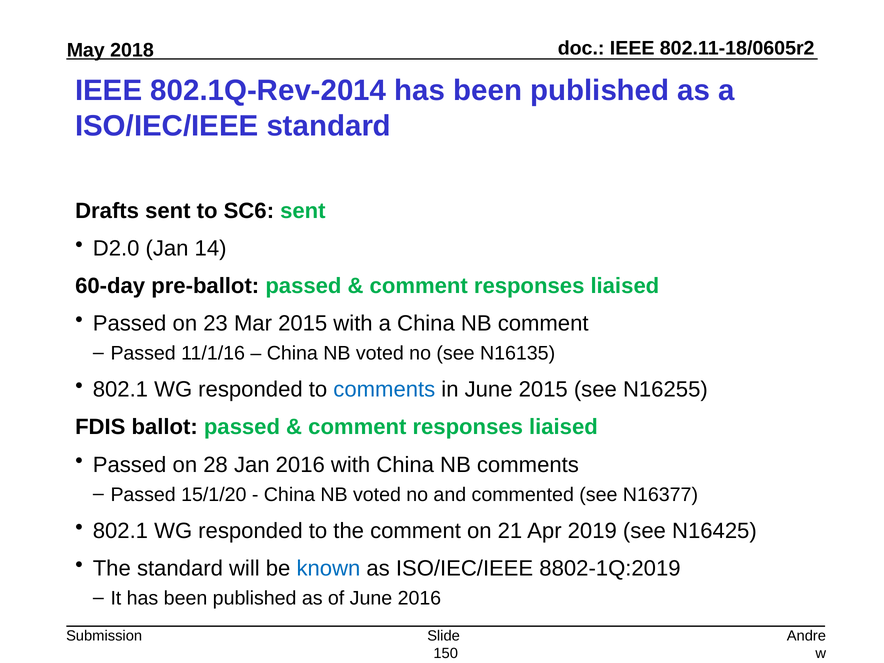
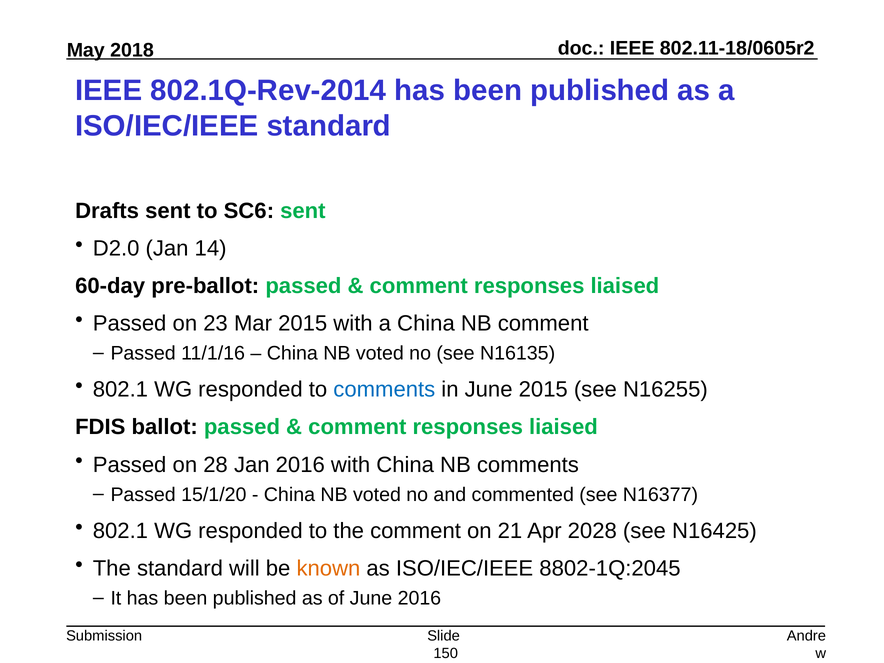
2019: 2019 -> 2028 (592, 531)
known colour: blue -> orange (328, 568)
8802-1Q:2019: 8802-1Q:2019 -> 8802-1Q:2045 (610, 568)
